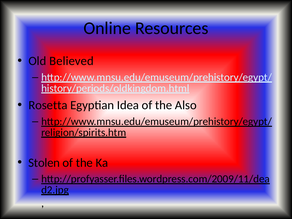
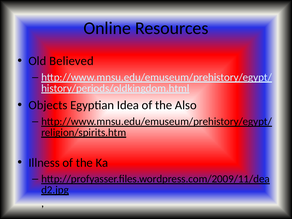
Rosetta: Rosetta -> Objects (48, 105)
Stolen: Stolen -> Illness (44, 163)
